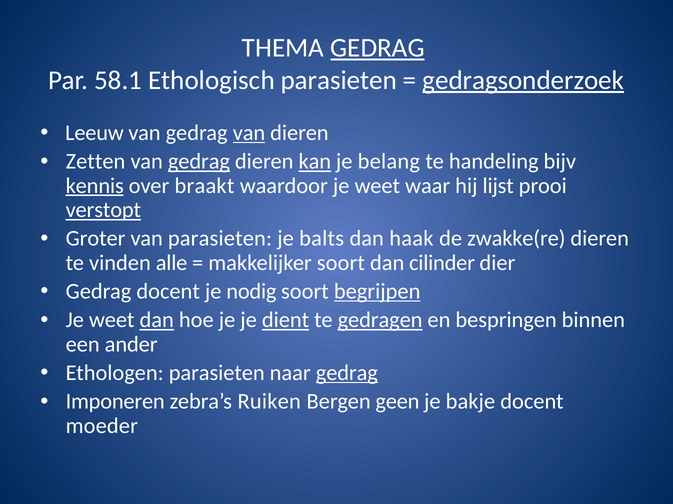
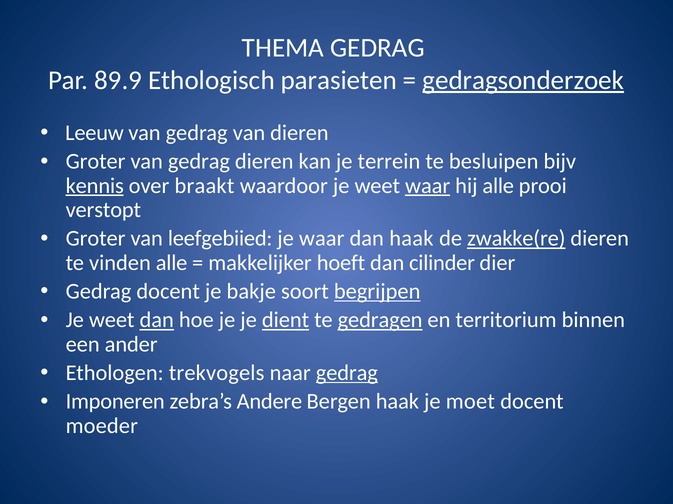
GEDRAG underline: present -> none (377, 48)
58.1: 58.1 -> 89.9 (118, 80)
van underline: present -> none (249, 133)
Zetten: Zetten -> Groter (96, 162)
gedrag underline: present -> none (199, 162)
kan underline: present -> none (315, 162)
belang: belang -> terrein (389, 162)
handeling: handeling -> besluipen (494, 162)
waar underline: none -> present (428, 186)
hij lijst: lijst -> alle (498, 186)
verstopt underline: present -> none (103, 210)
van parasieten: parasieten -> leefgebiied (220, 239)
je balts: balts -> waar (322, 239)
zwakke(re underline: none -> present (516, 239)
makkelijker soort: soort -> hoeft (341, 263)
nodig: nodig -> bakje (251, 292)
bespringen: bespringen -> territorium (506, 321)
Ethologen parasieten: parasieten -> trekvogels (217, 373)
Ruiken: Ruiken -> Andere (269, 402)
Bergen geen: geen -> haak (397, 402)
bakje: bakje -> moet (470, 402)
